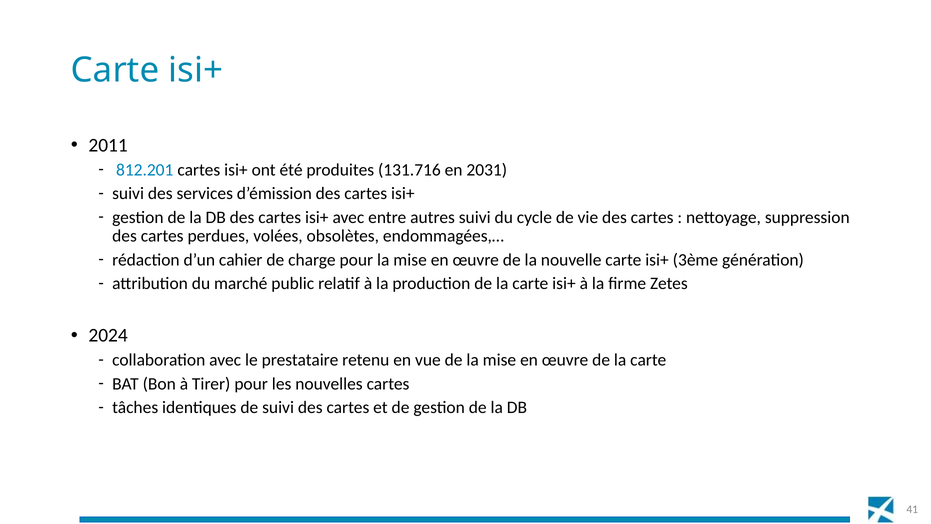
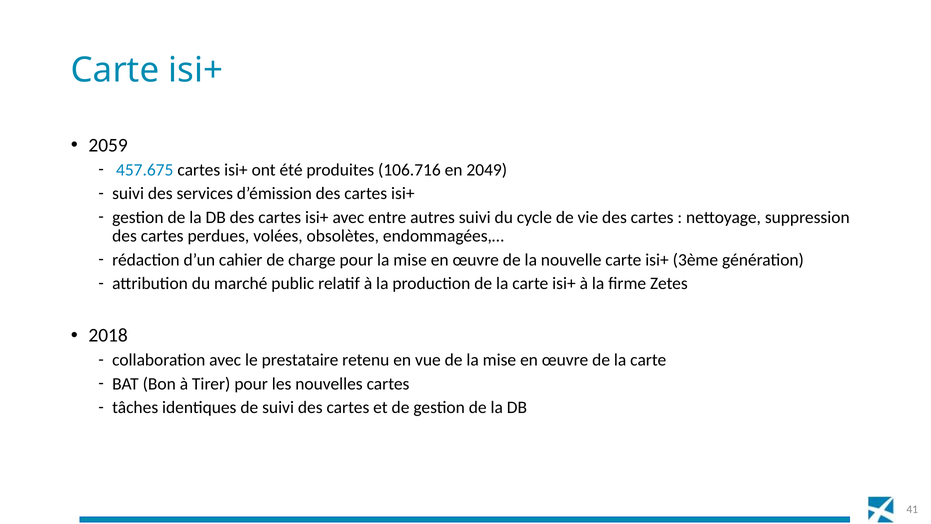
2011: 2011 -> 2059 (108, 145)
812.201: 812.201 -> 457.675 (145, 170)
131.716: 131.716 -> 106.716 (409, 170)
2031: 2031 -> 2049 (487, 170)
2024: 2024 -> 2018 (108, 335)
